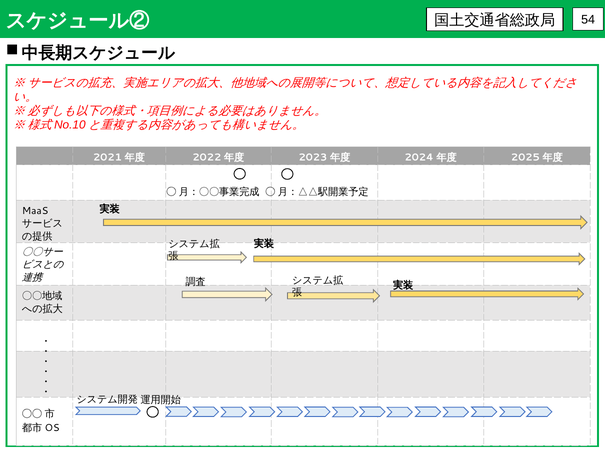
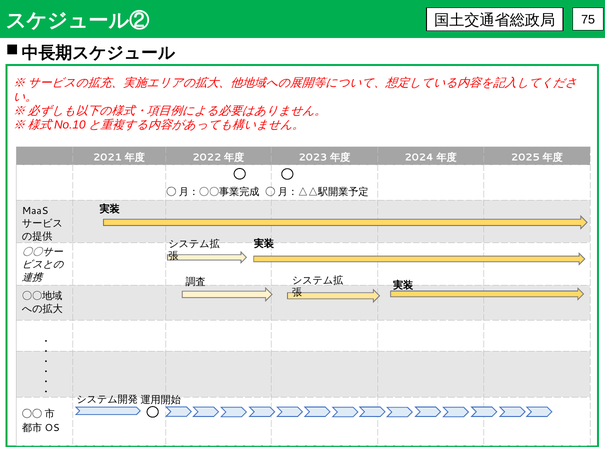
54: 54 -> 75 (588, 20)
